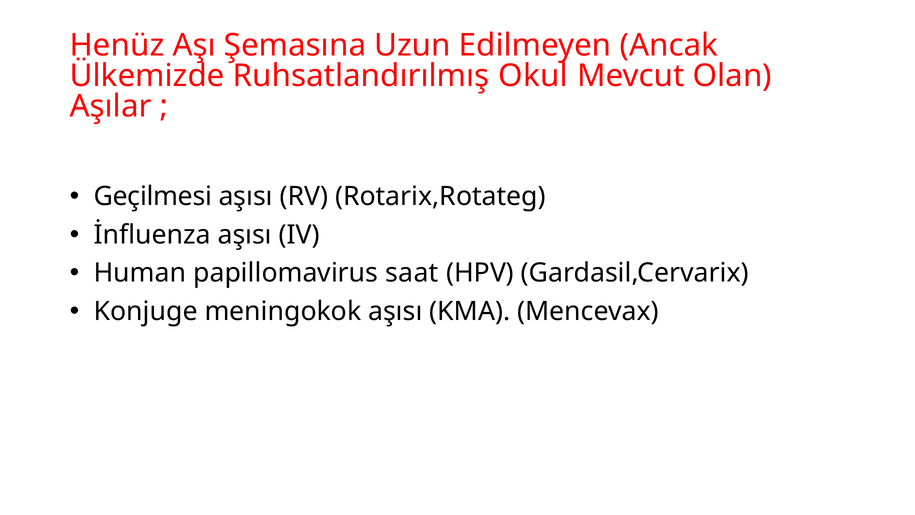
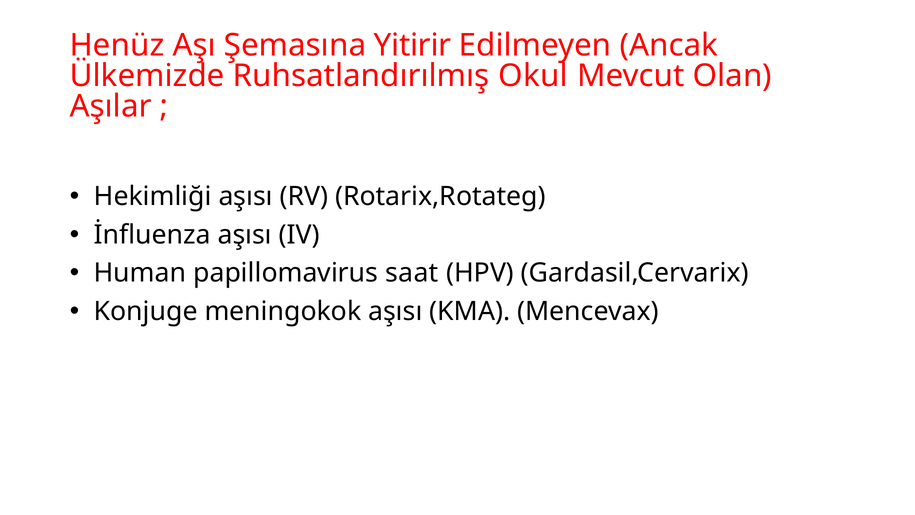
Uzun: Uzun -> Yitirir (413, 45)
Geçilmesi: Geçilmesi -> Hekimliği (153, 196)
